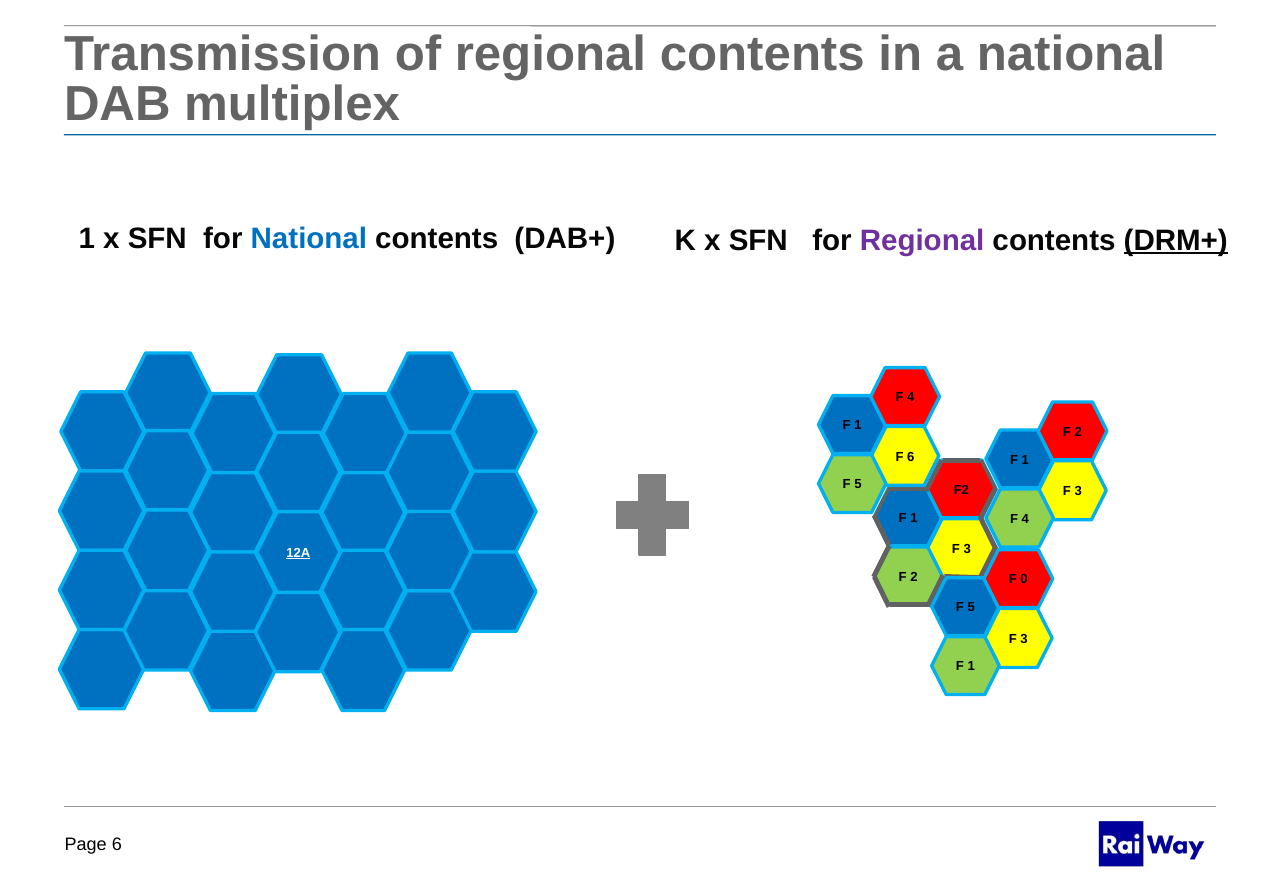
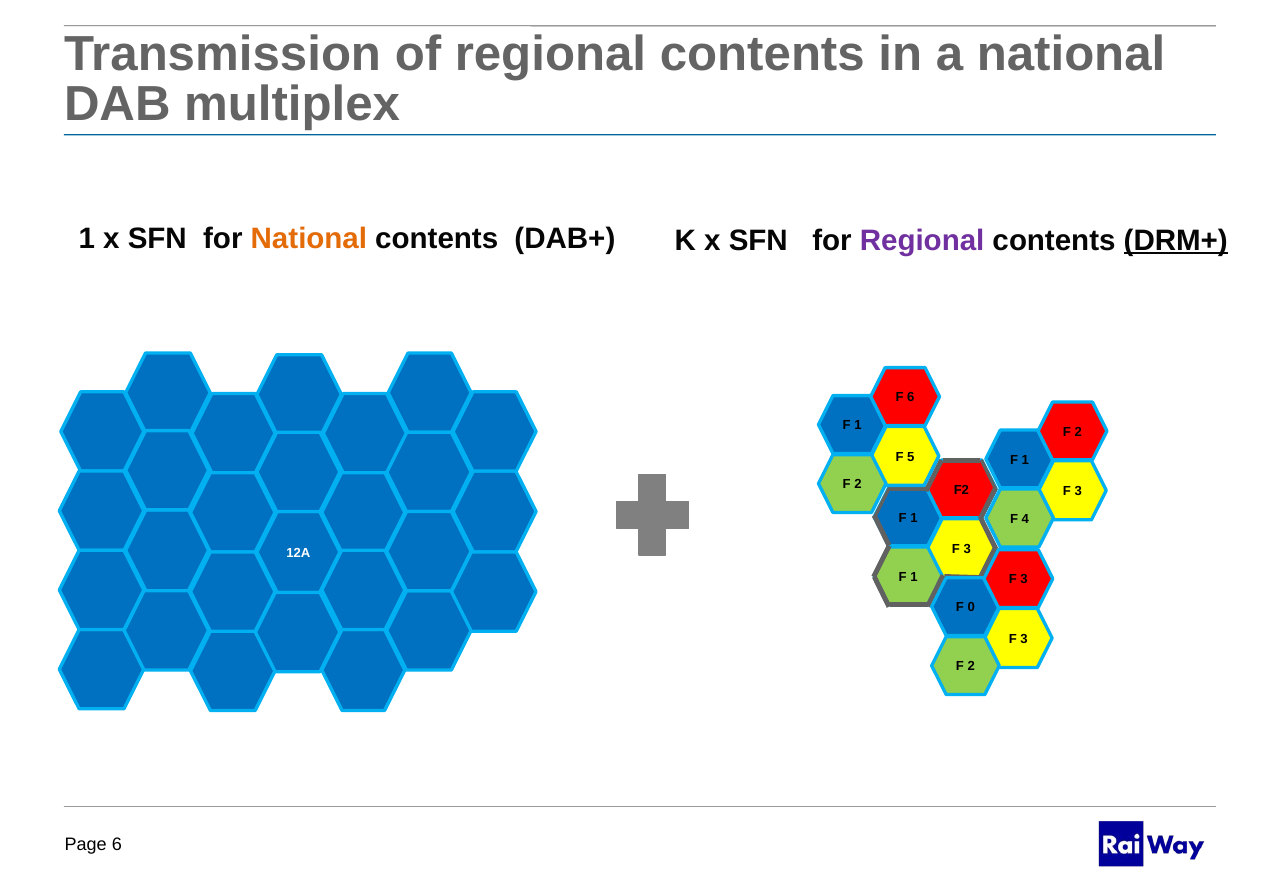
National colour: blue -> orange (309, 239)
4: 4 -> 6 (911, 397)
F 6: 6 -> 5 (911, 457)
5: 5 -> 2 (858, 485)
12A underline: present -> none (298, 553)
2: 2 -> 1 (914, 577)
0: 0 -> 3 (1024, 580)
5: 5 -> 0 (971, 608)
1: 1 -> 2 (971, 667)
